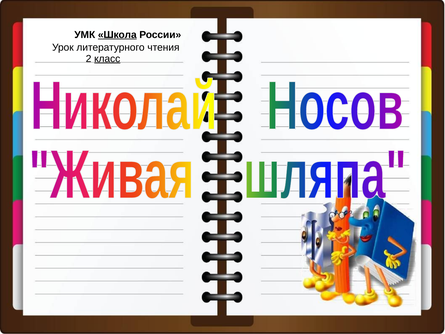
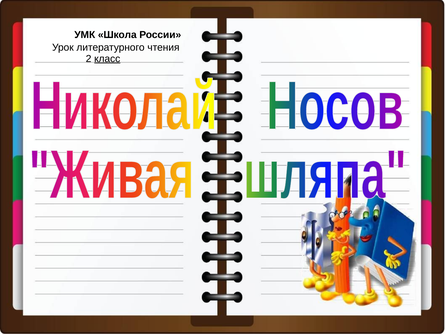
Школа underline: present -> none (117, 35)
